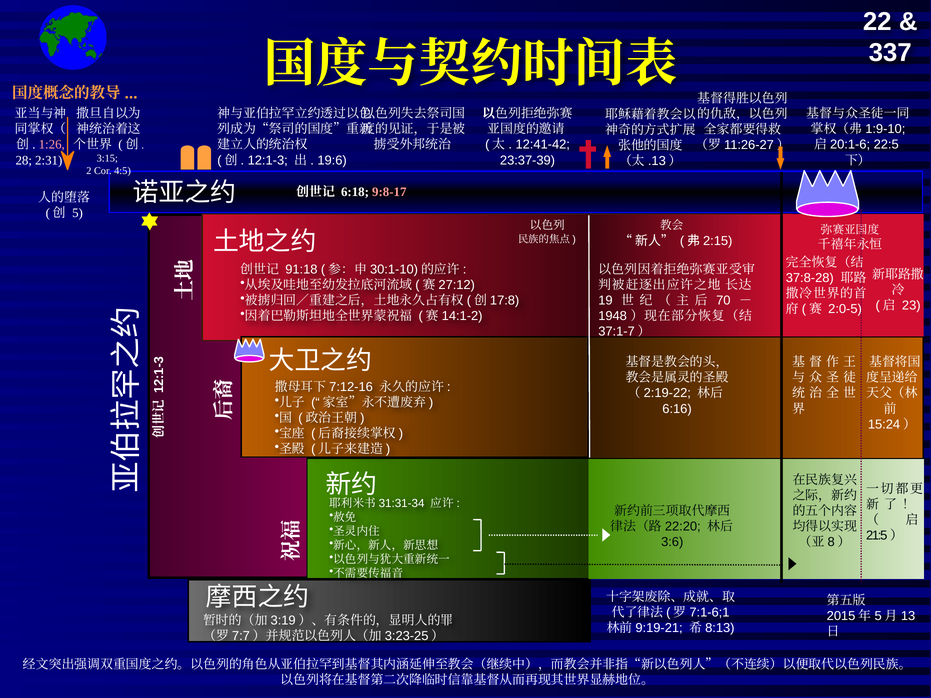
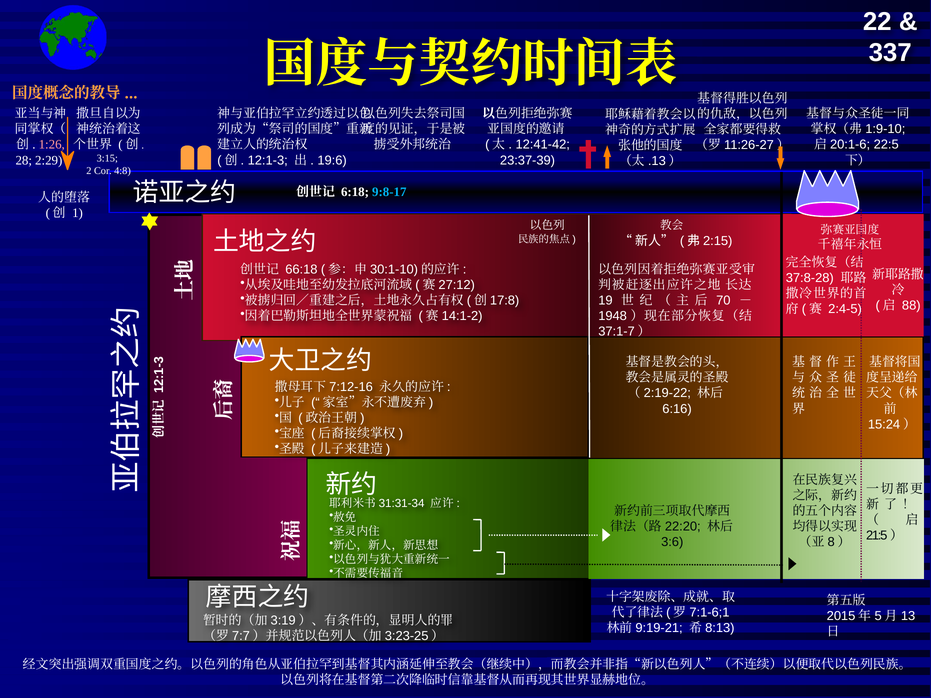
2:31: 2:31 -> 2:29 (49, 160)
4:5: 4:5 -> 4:8 (123, 171)
9:8-17 colour: pink -> light blue (389, 192)
5: 5 -> 1 (78, 213)
91:18: 91:18 -> 66:18 (301, 270)
23: 23 -> 88 (911, 305)
2:0-5: 2:0-5 -> 2:4-5 (845, 309)
